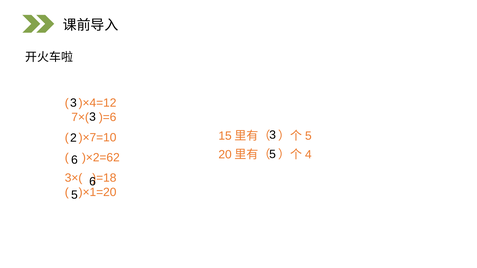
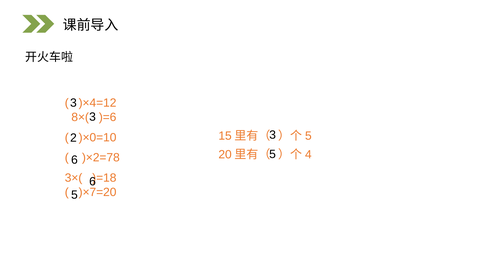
7×(: 7×( -> 8×( (80, 117)
)×7=10: )×7=10 -> )×0=10 (98, 138)
)×2=62: )×2=62 -> )×2=78 (101, 158)
)×1=20: )×1=20 -> )×7=20 (98, 192)
